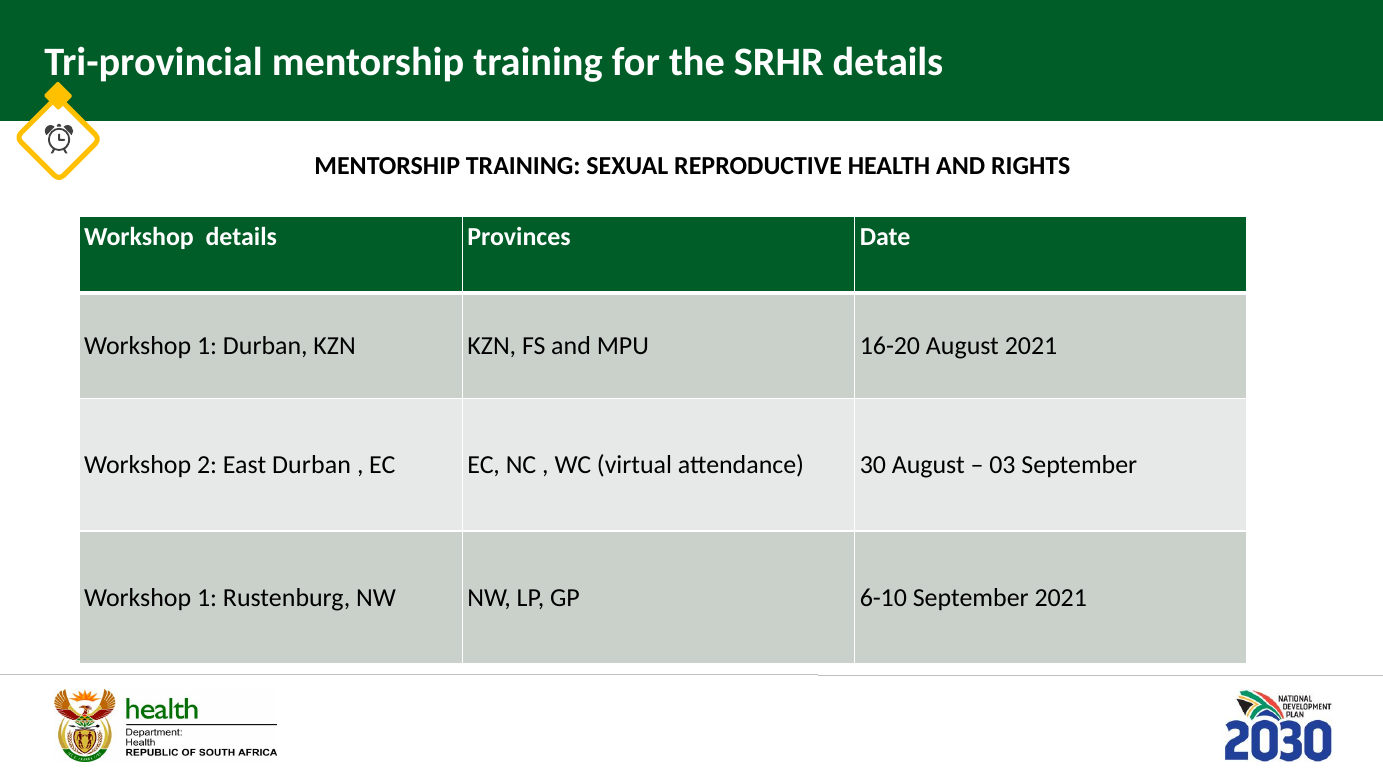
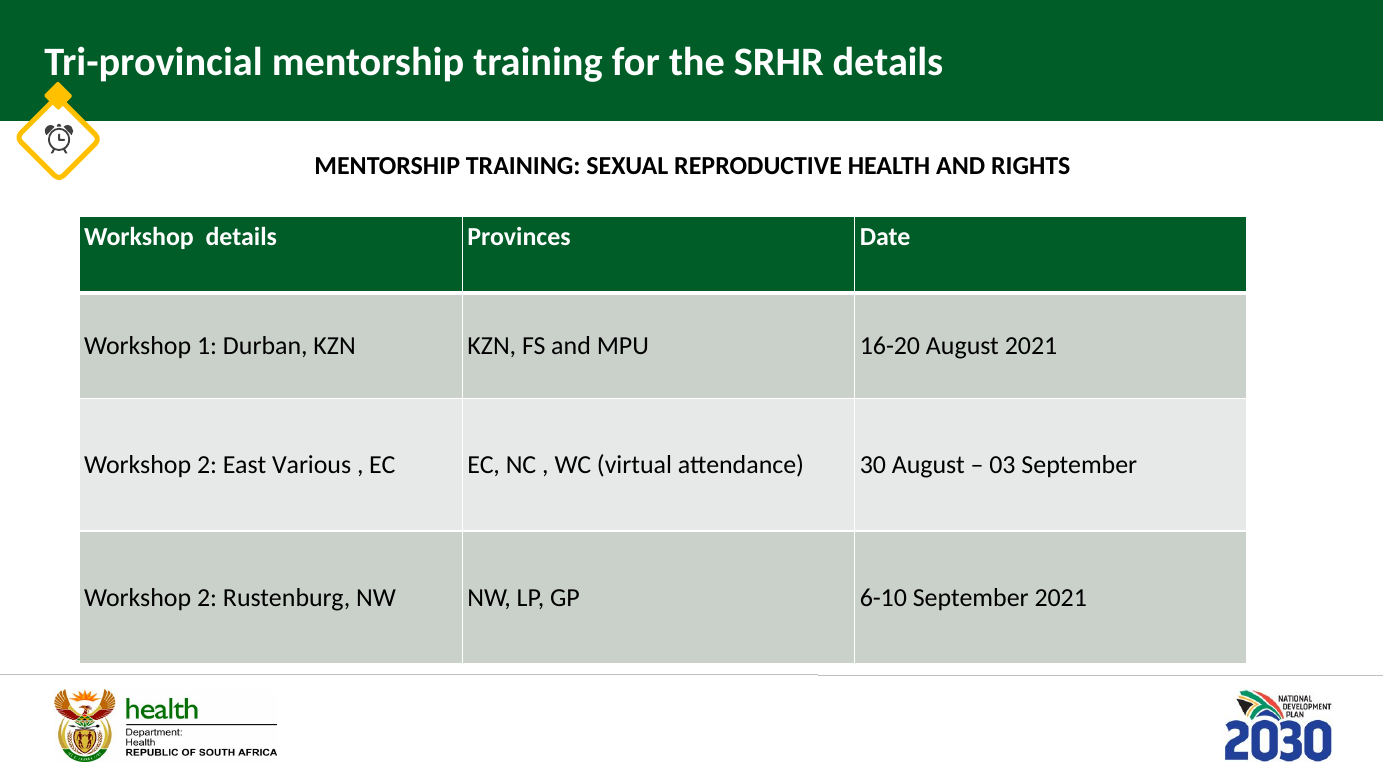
East Durban: Durban -> Various (312, 465)
1: 1 -> 2 (207, 598)
